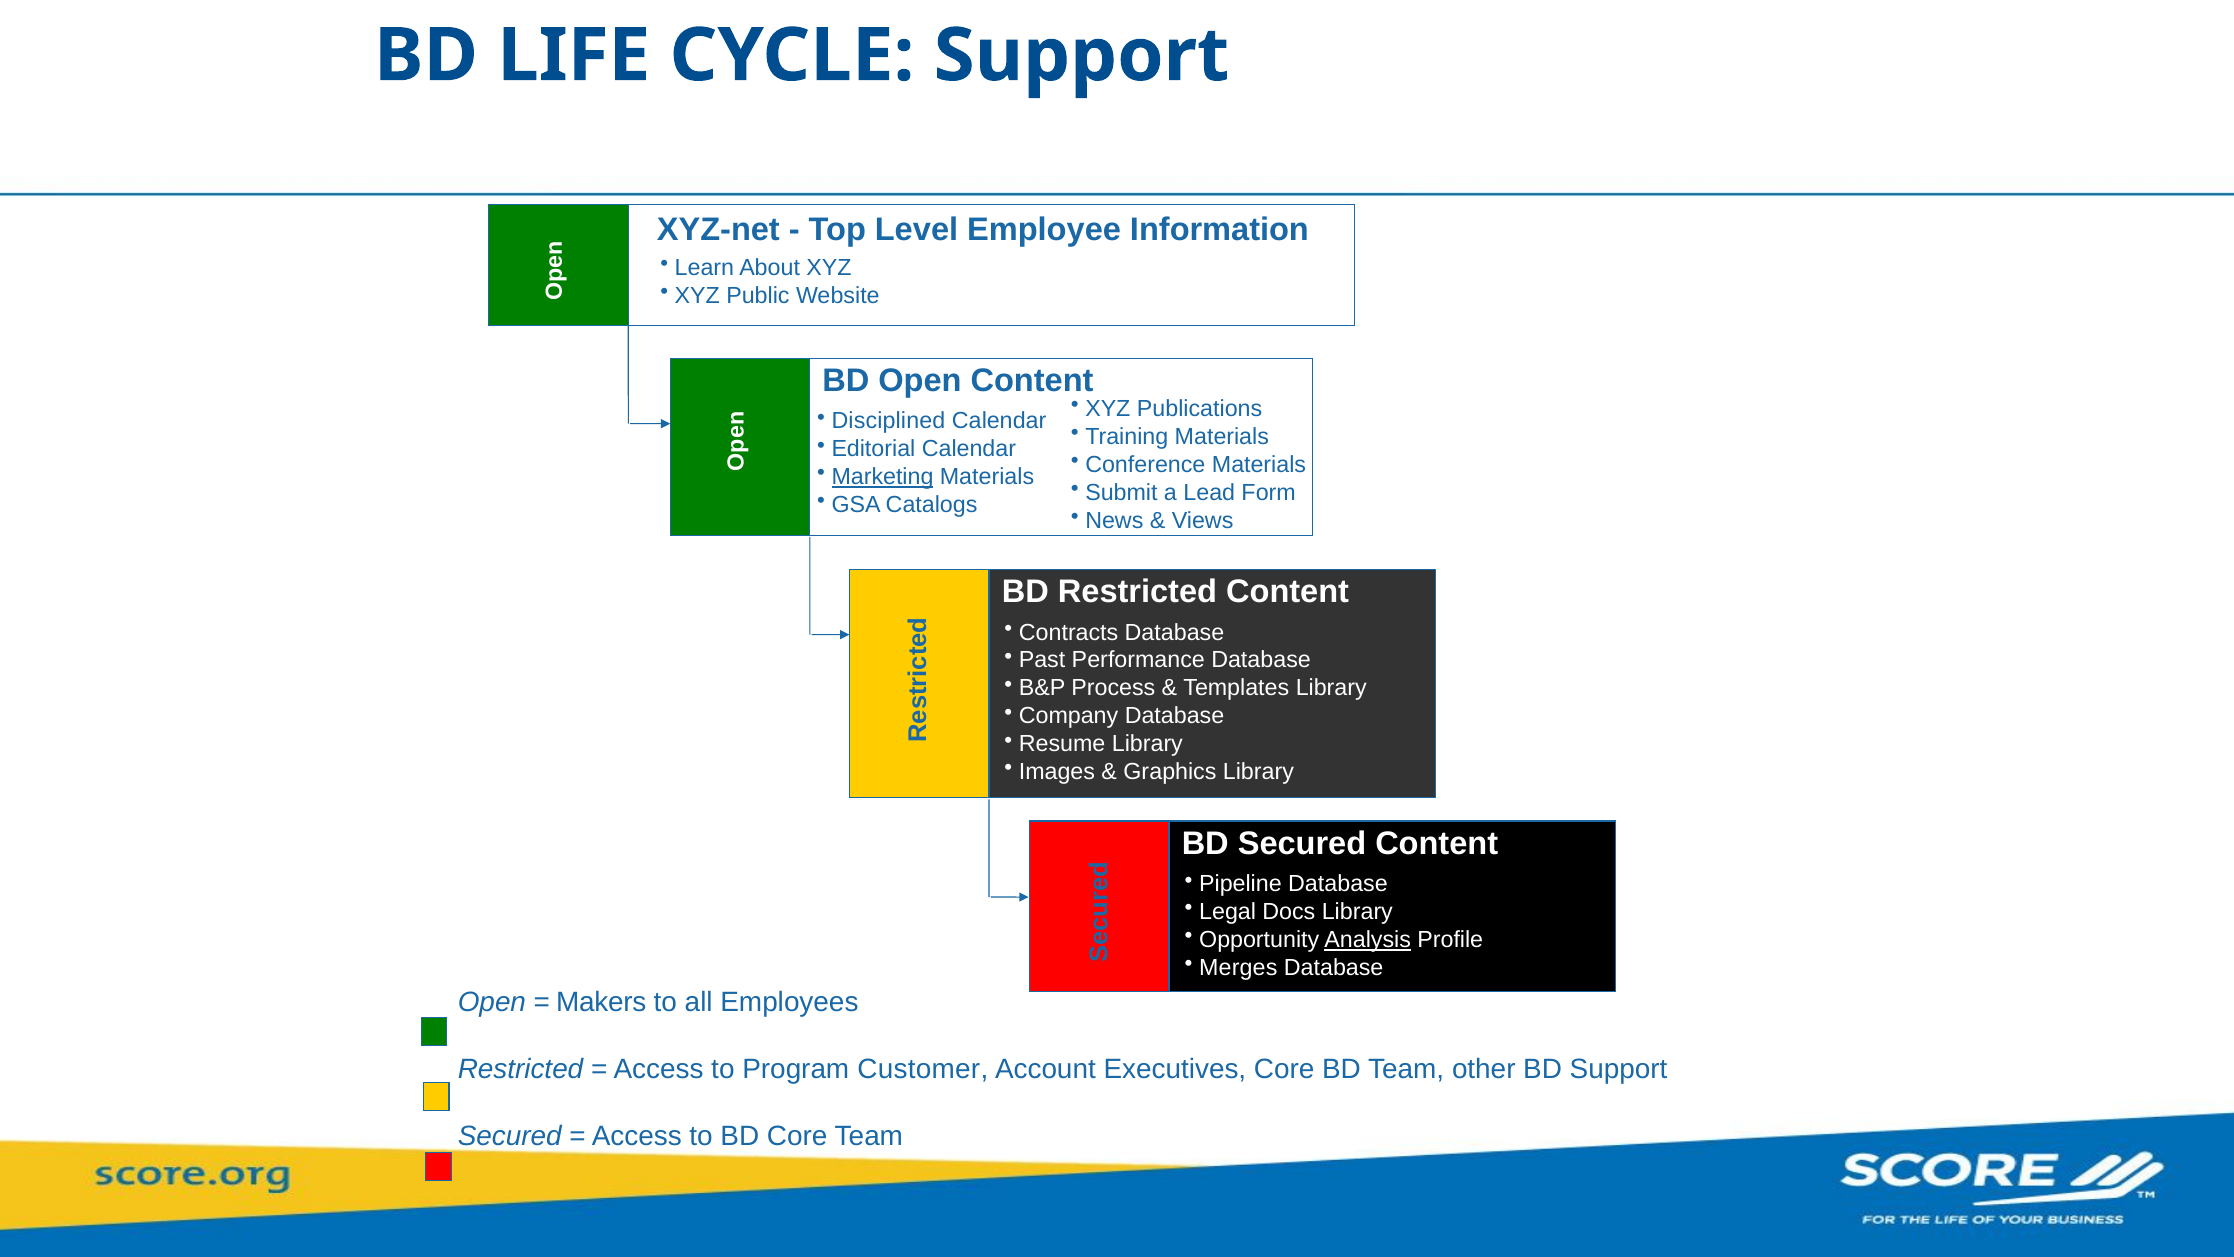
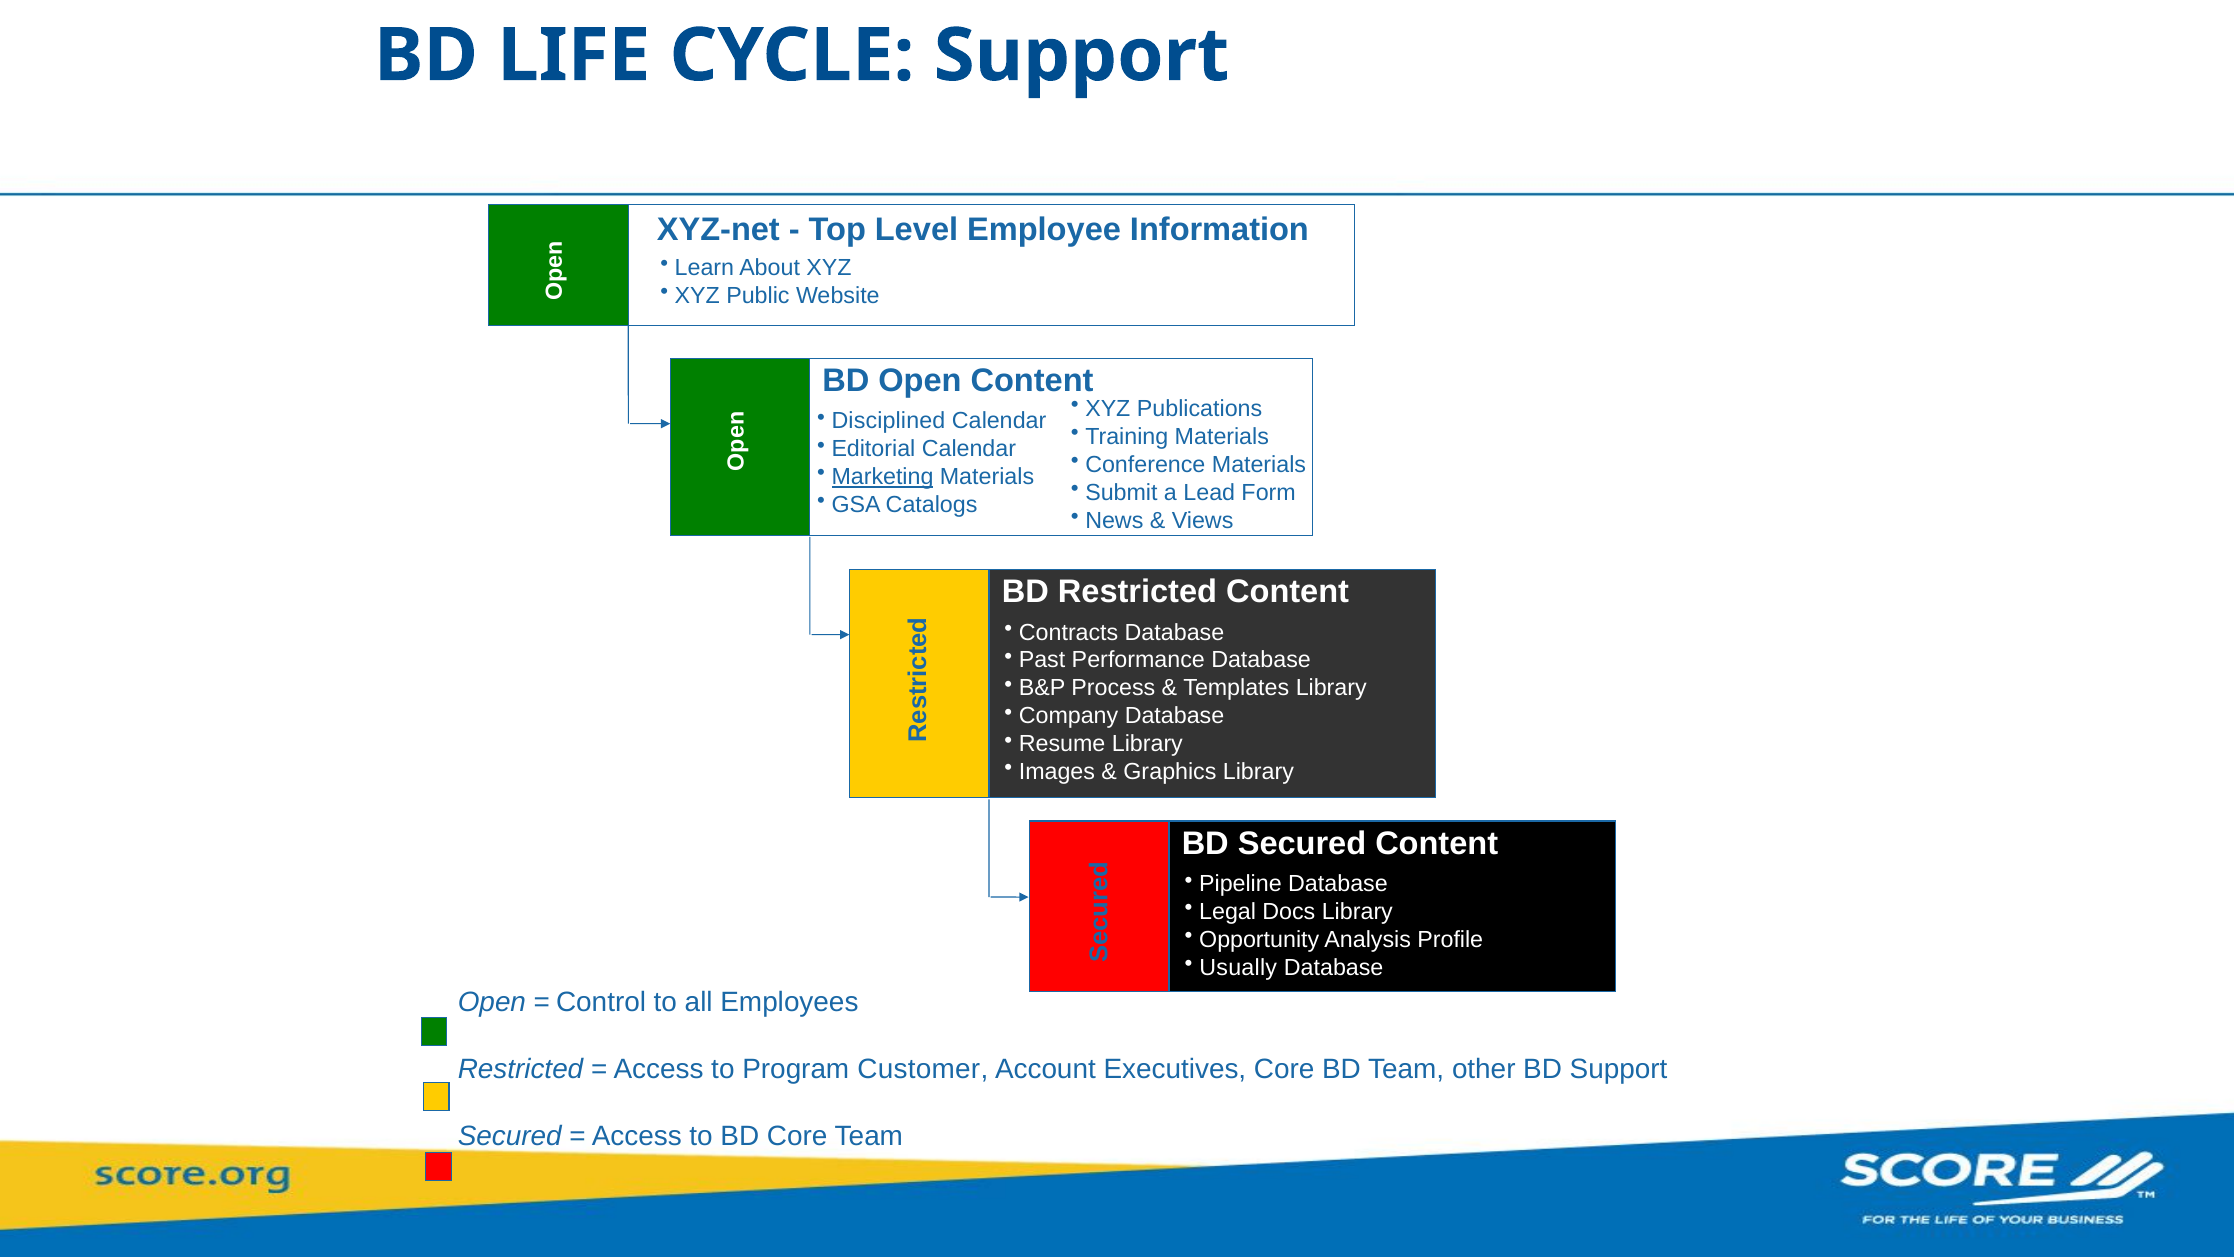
Analysis underline: present -> none (1368, 940)
Merges: Merges -> Usually (1238, 968)
Makers: Makers -> Control (601, 1002)
